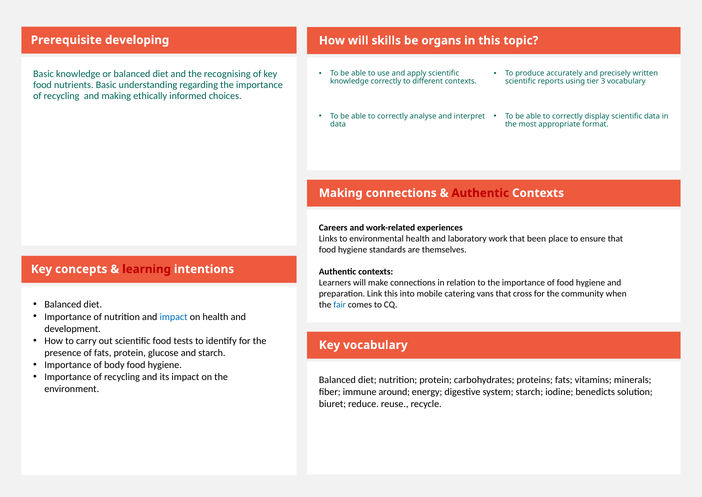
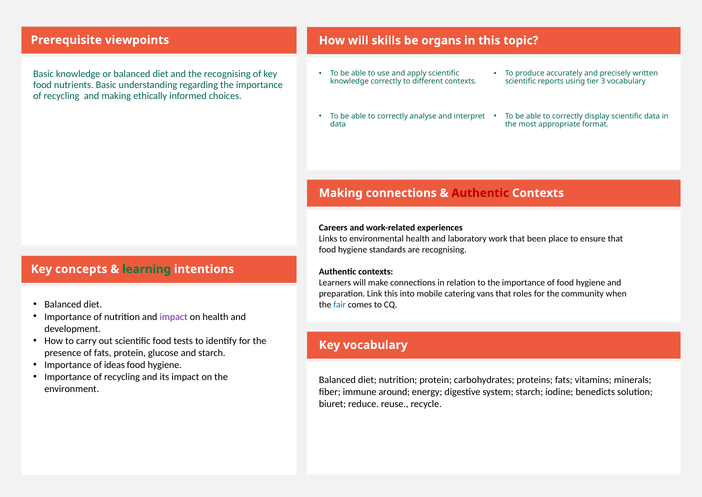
developing: developing -> viewpoints (137, 40)
are themselves: themselves -> recognising (444, 249)
learning colour: red -> green (147, 269)
cross: cross -> roles (522, 293)
impact colour: blue -> purple (174, 316)
body: body -> ideas (114, 364)
